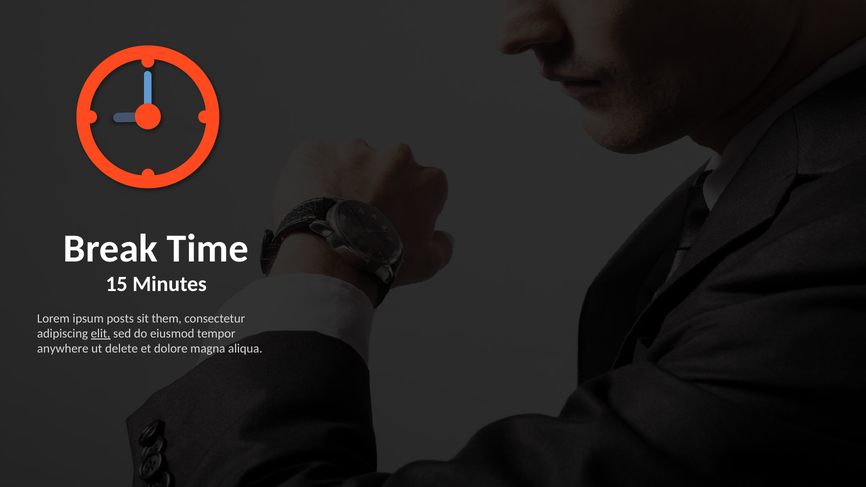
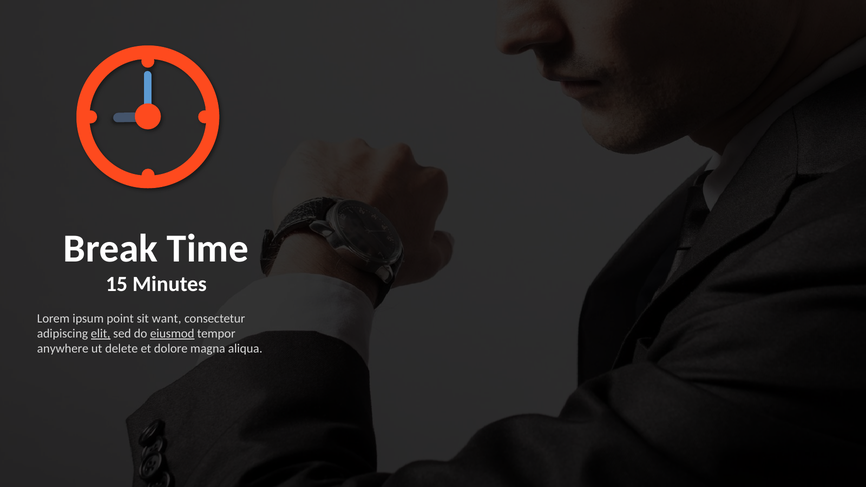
posts: posts -> point (120, 318)
them: them -> want (167, 318)
eiusmod underline: none -> present (172, 334)
